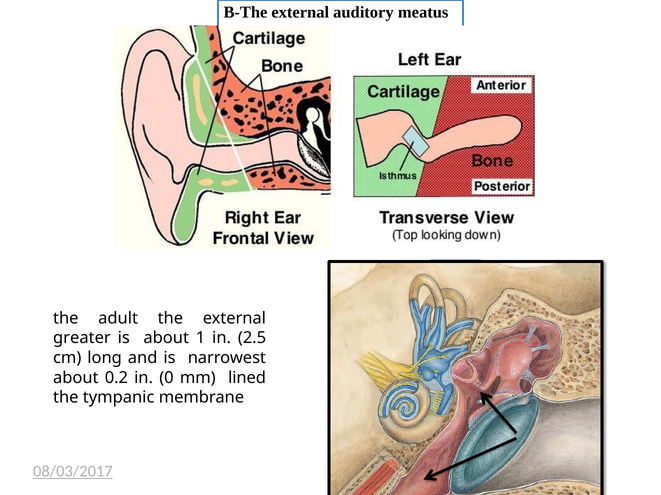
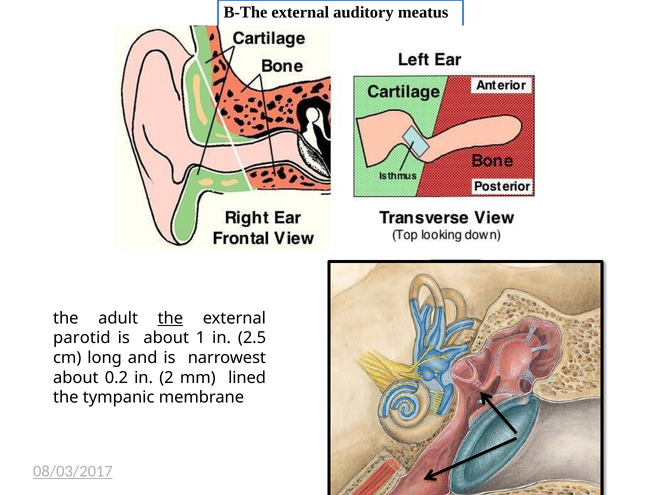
the underline: none -> present (170, 319)
greater: greater -> parotid (82, 339)
0: 0 -> 2 (166, 378)
